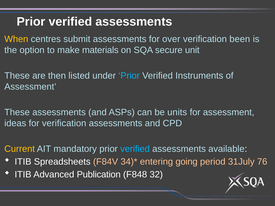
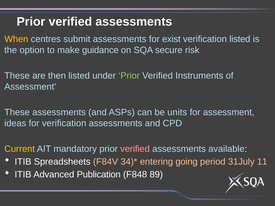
over: over -> exist (171, 39)
verification been: been -> listed (240, 39)
materials: materials -> guidance (100, 50)
unit: unit -> risk (192, 50)
Prior colour: light blue -> light green (129, 76)
verified colour: light blue -> pink (135, 149)
76: 76 -> 11 (262, 162)
32: 32 -> 89 (156, 175)
